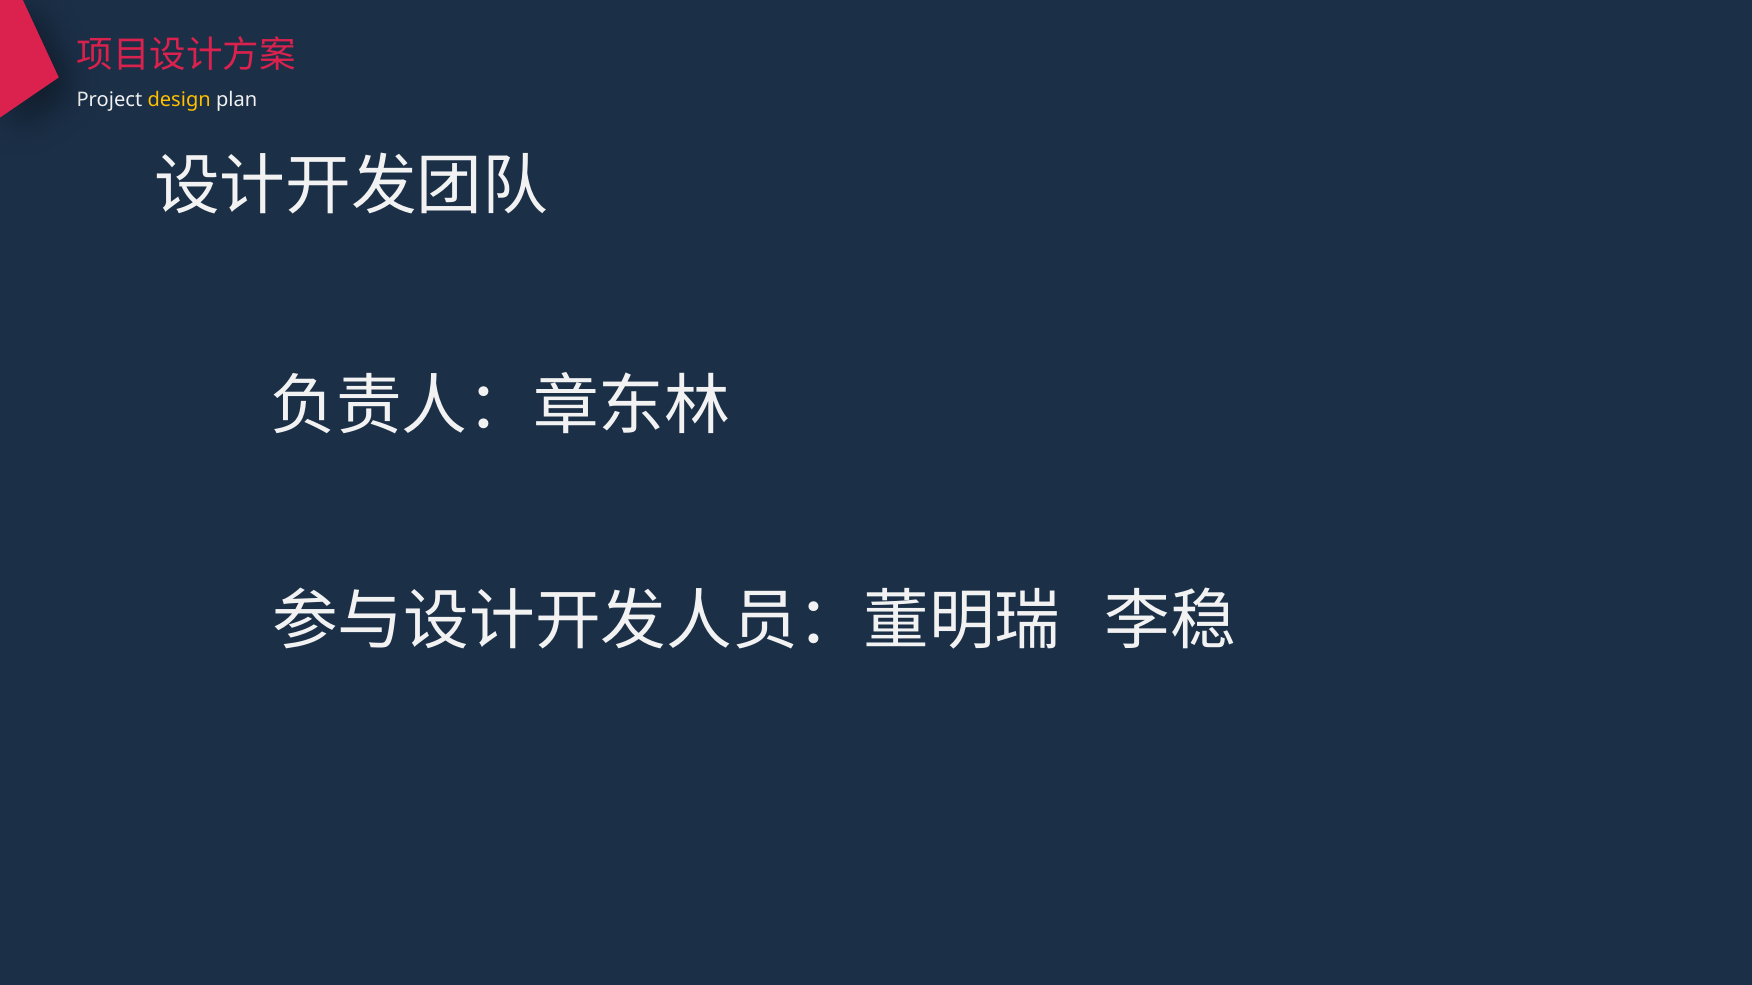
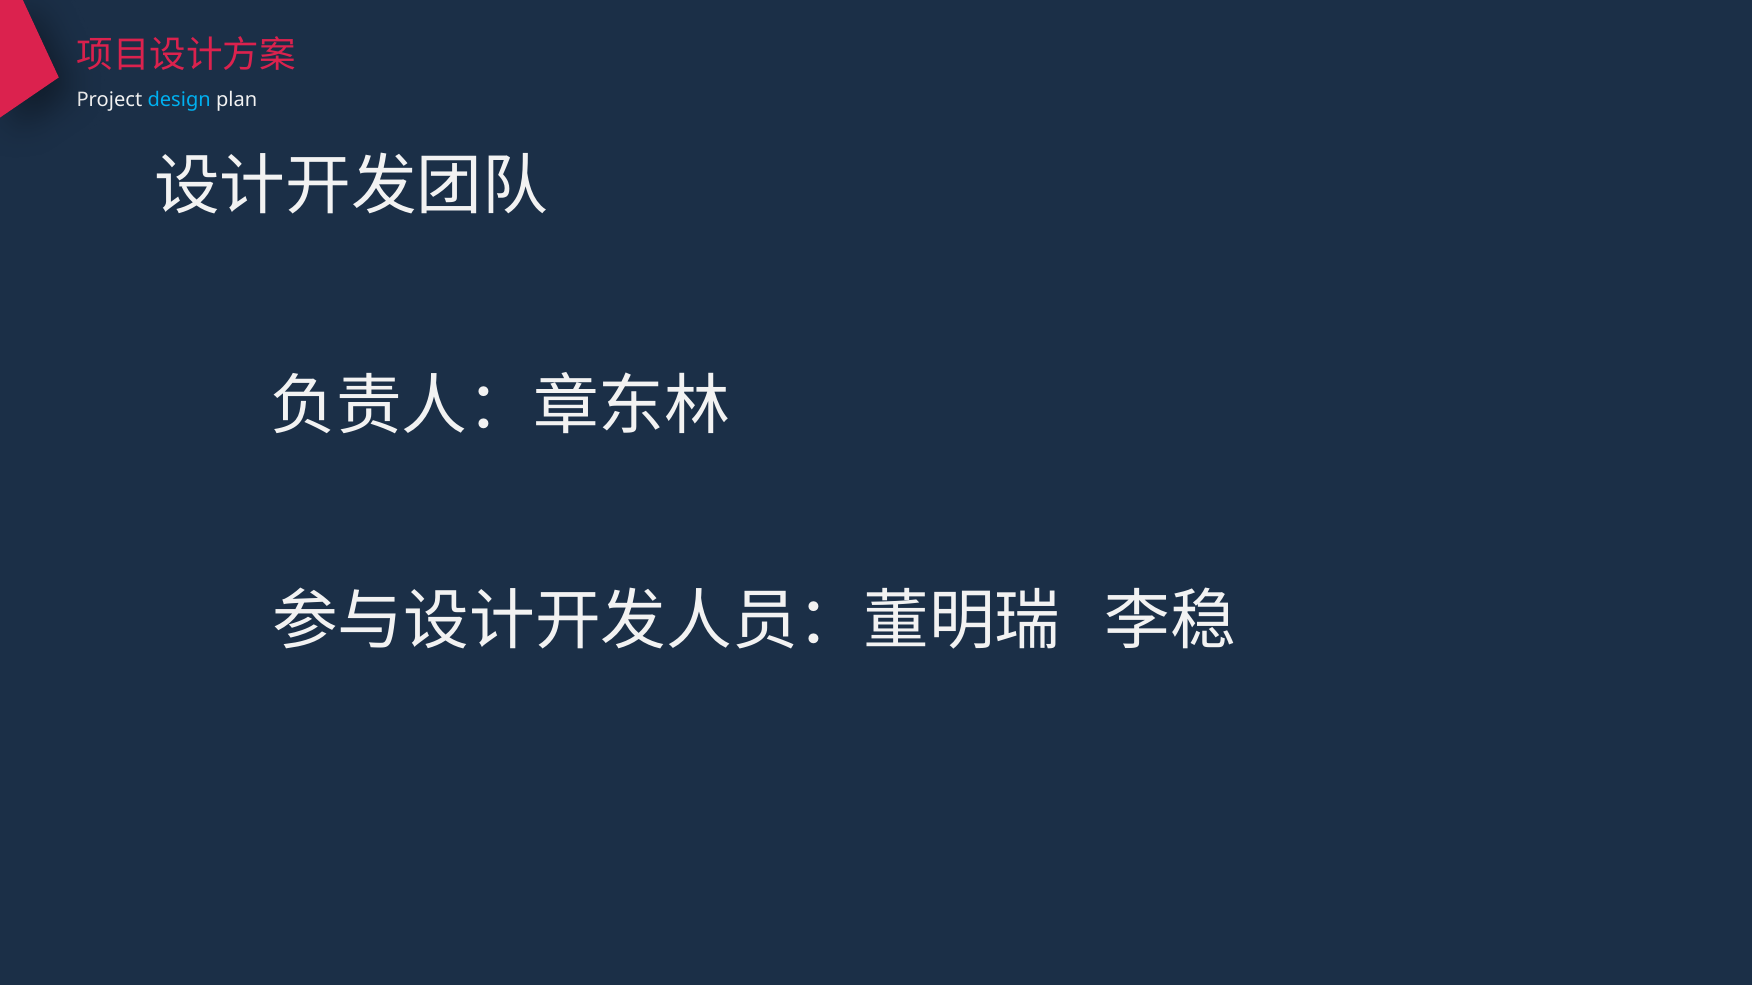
design colour: yellow -> light blue (179, 100)
